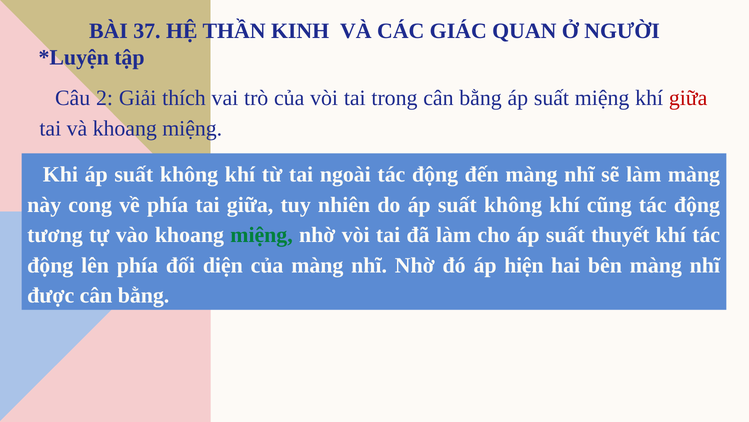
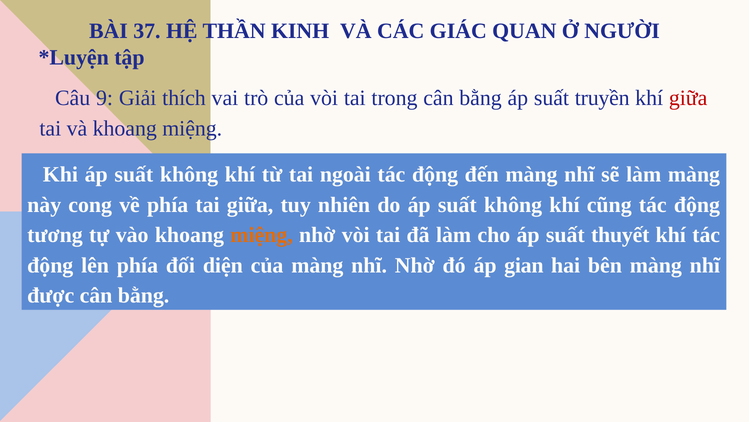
2: 2 -> 9 (105, 98)
suất miệng: miệng -> truyền (602, 98)
miệng colour: green -> orange (262, 235)
hiện: hiện -> gian (524, 265)
